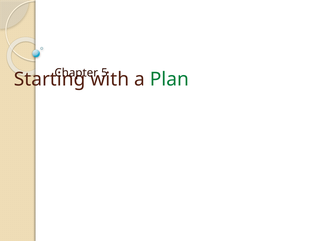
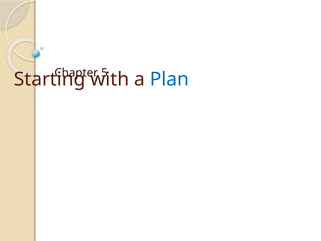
Plan colour: green -> blue (169, 79)
